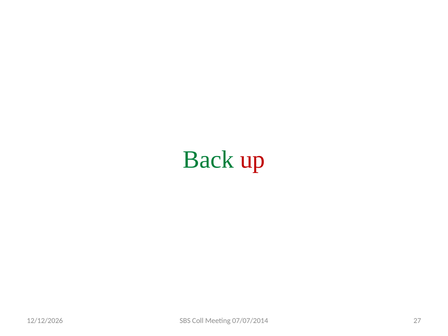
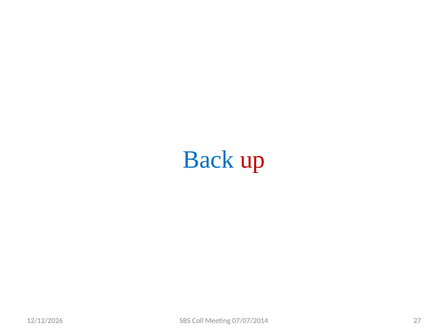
Back colour: green -> blue (208, 160)
